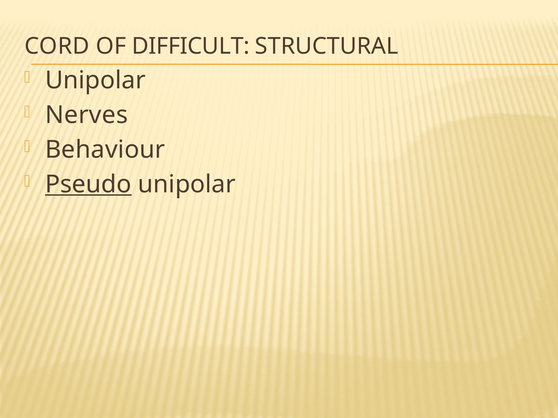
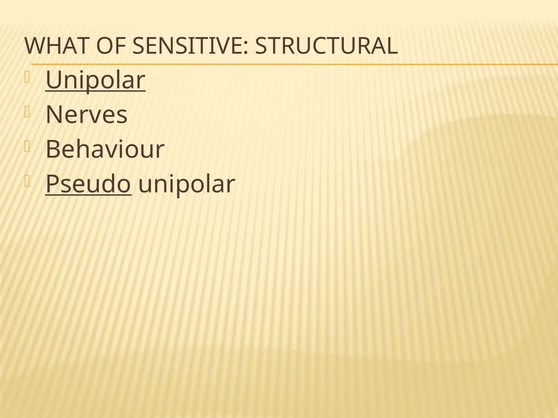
CORD: CORD -> WHAT (57, 46)
DIFFICULT: DIFFICULT -> SENSITIVE (191, 46)
Unipolar underline: none -> present (95, 80)
